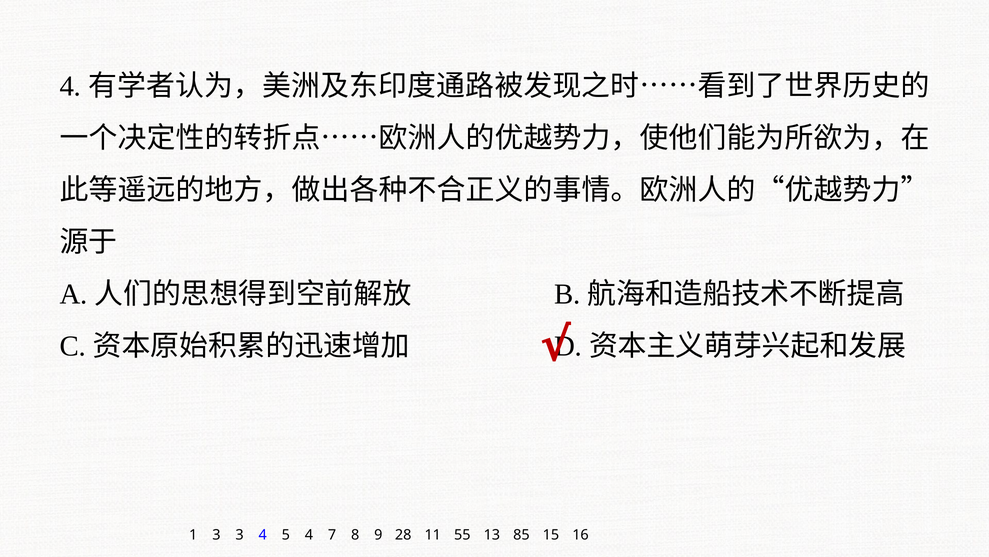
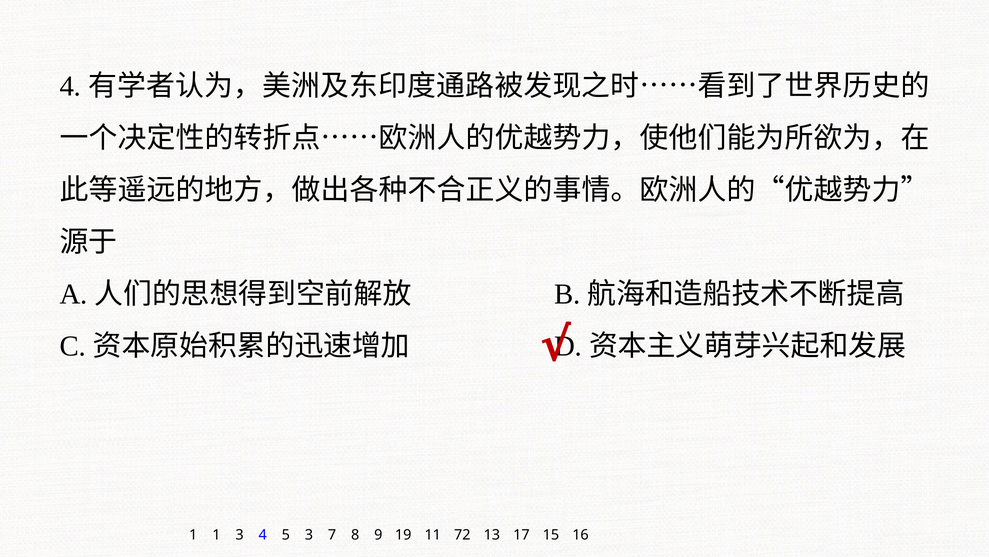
1 3: 3 -> 1 (216, 535)
5 4: 4 -> 3 (309, 535)
28: 28 -> 19 (403, 535)
55: 55 -> 72 (462, 535)
85: 85 -> 17 (521, 535)
